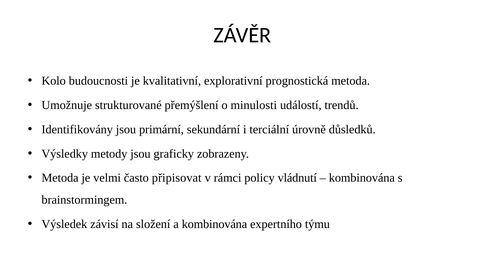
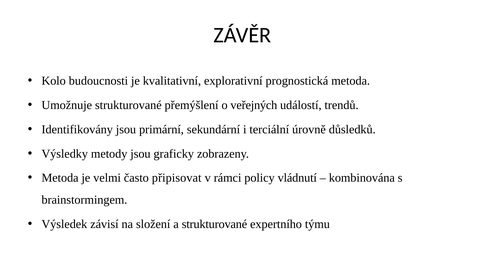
minulosti: minulosti -> veřejných (254, 105)
a kombinována: kombinována -> strukturované (214, 224)
